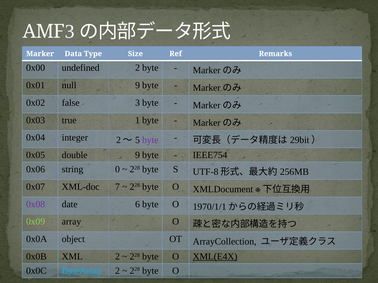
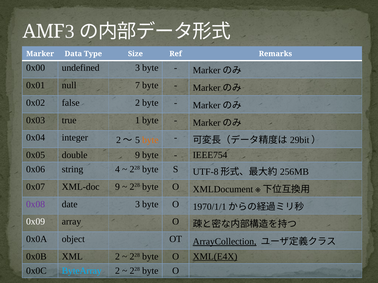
undefined 2: 2 -> 3 (137, 68)
null 9: 9 -> 7 (137, 85)
false 3: 3 -> 2 (137, 103)
byte colour: purple -> orange (150, 140)
0: 0 -> 4 (117, 170)
XML-doc 7: 7 -> 9 (117, 187)
date 6: 6 -> 3 (137, 205)
0x09 colour: light green -> white (36, 222)
ArrayCollection underline: none -> present (225, 242)
